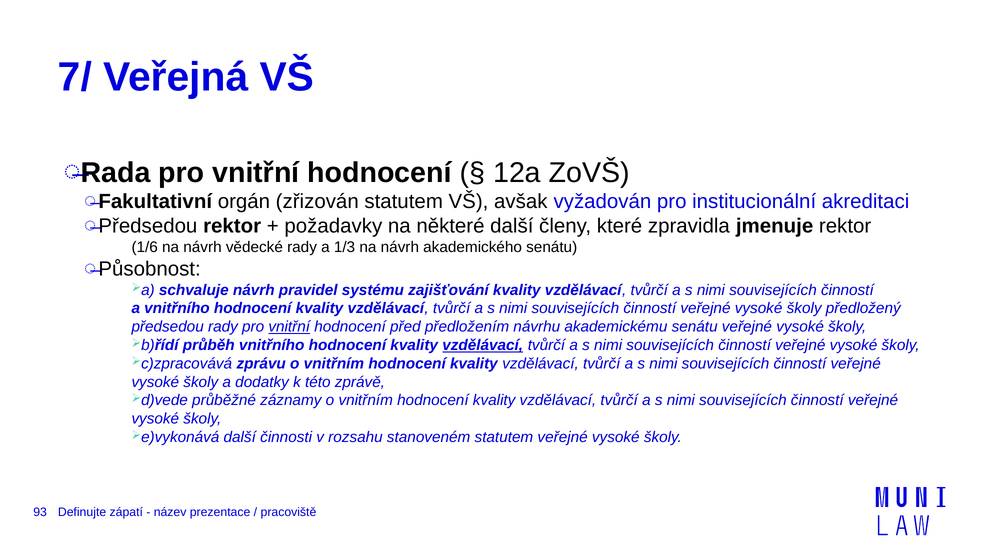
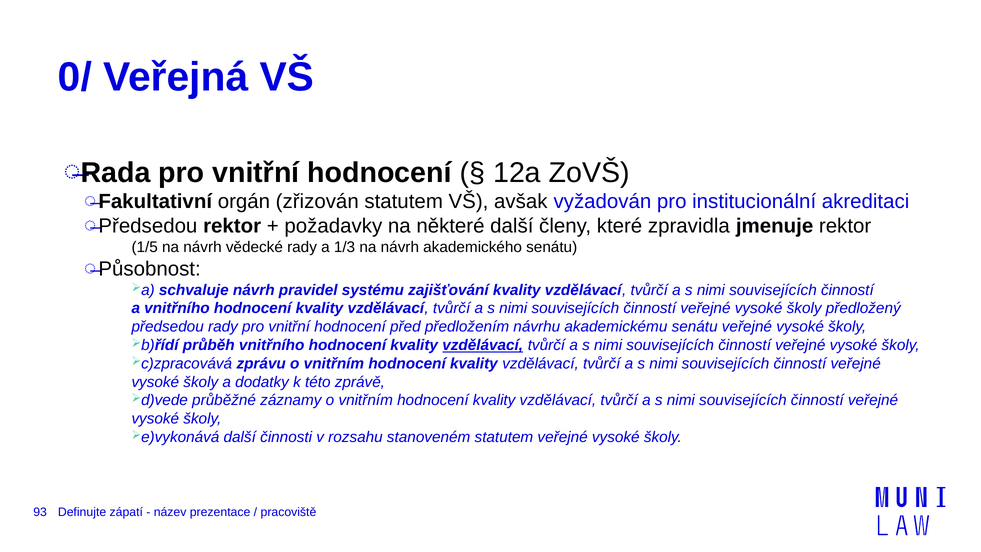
7/: 7/ -> 0/ (75, 77)
1/6: 1/6 -> 1/5 (145, 247)
vnitřní underline: present -> none (289, 327)
